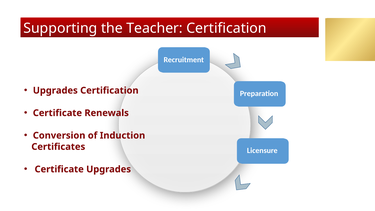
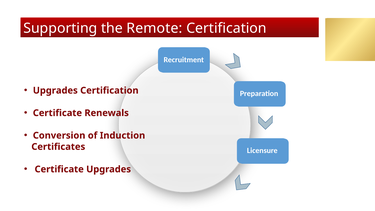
Teacher: Teacher -> Remote (154, 28)
